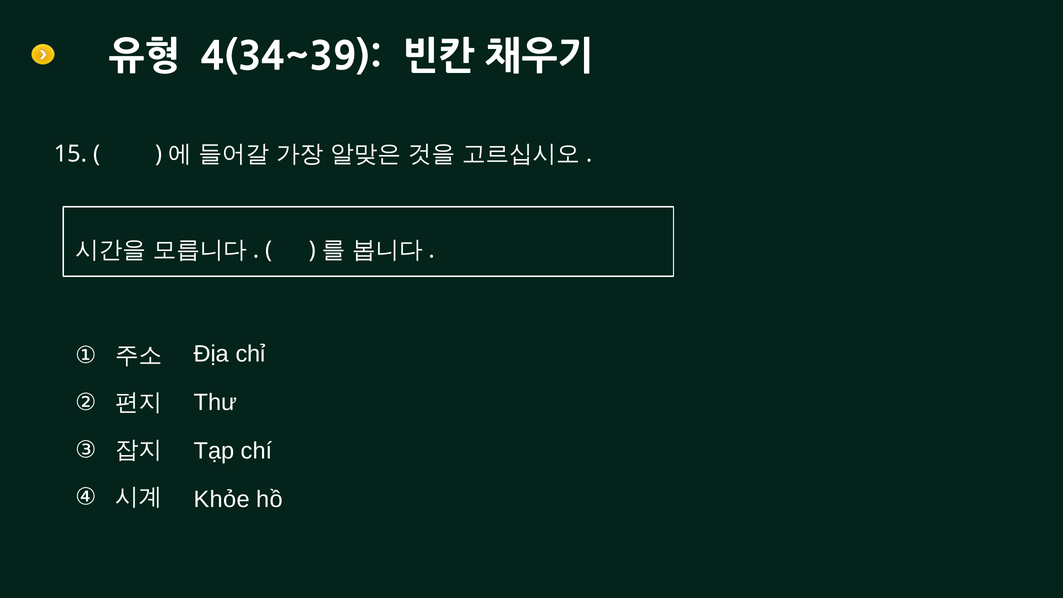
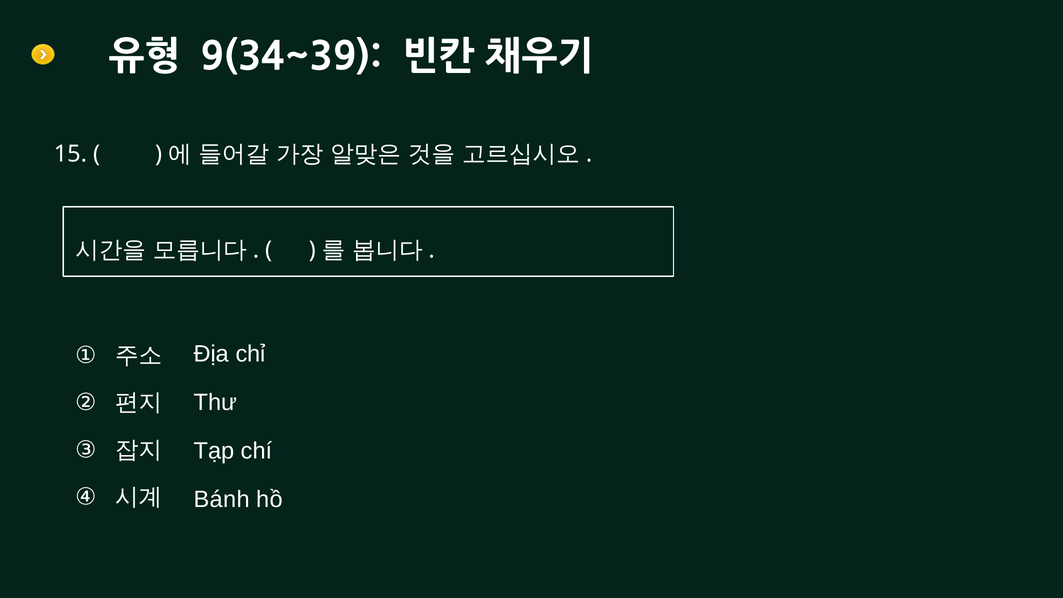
4(34~39: 4(34~39 -> 9(34~39 (292, 57)
Khỏe: Khỏe -> Bánh (222, 499)
